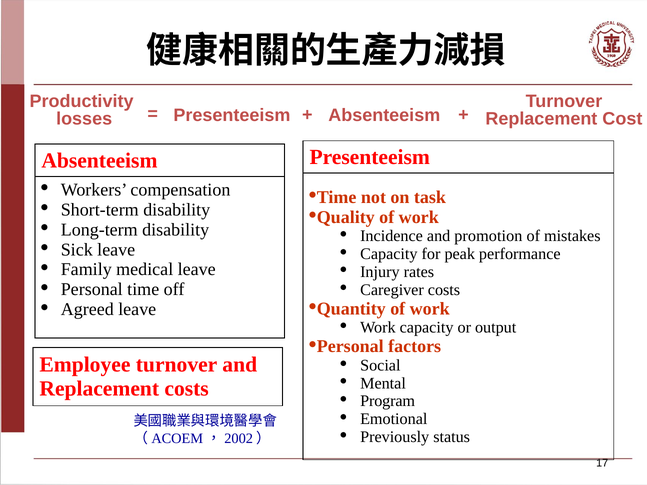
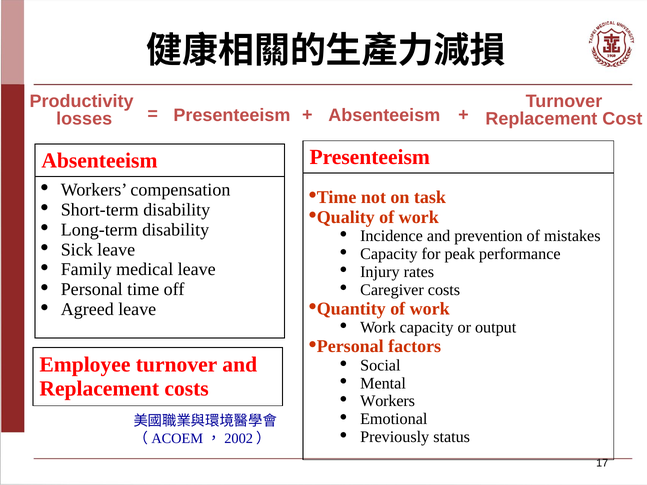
promotion: promotion -> prevention (488, 236)
Program: Program -> Workers (388, 401)
